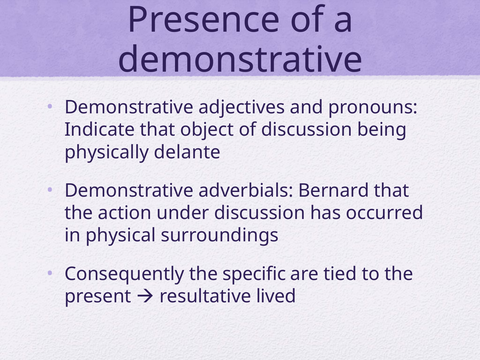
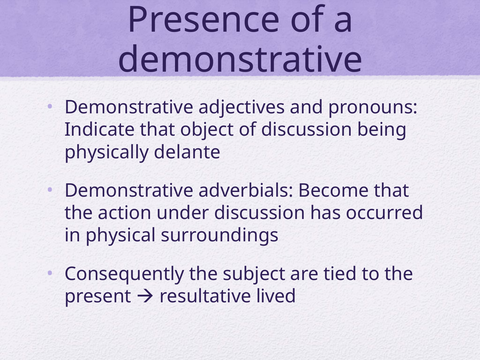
Bernard: Bernard -> Become (334, 191)
specific: specific -> subject (254, 274)
